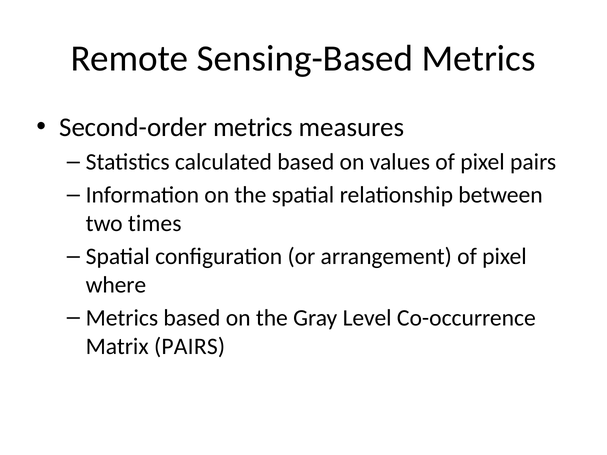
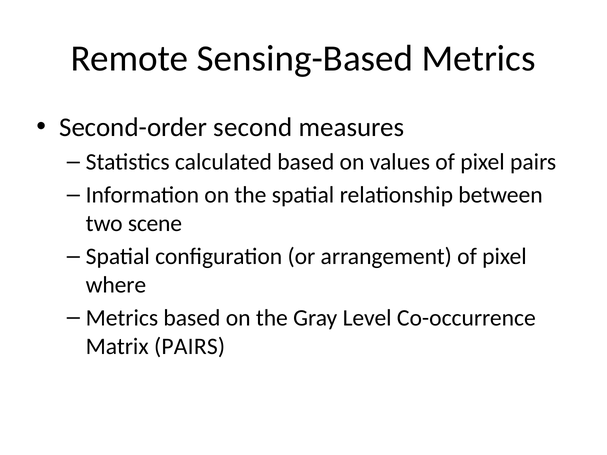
Second-order metrics: metrics -> second (253, 127)
times: times -> scene (155, 224)
